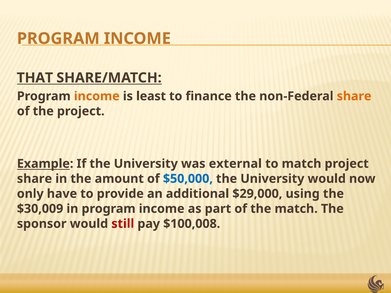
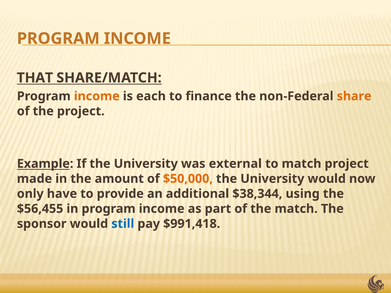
least: least -> each (151, 96)
share: share -> made (34, 179)
$50,000 colour: blue -> orange (188, 179)
$29,000: $29,000 -> $38,344 (257, 194)
$30,009: $30,009 -> $56,455 (40, 209)
still colour: red -> blue (123, 224)
$100,008: $100,008 -> $991,418 (192, 224)
